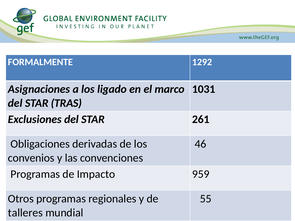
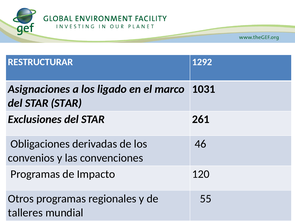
FORMALMENTE: FORMALMENTE -> RESTRUCTURAR (40, 62)
STAR TRAS: TRAS -> STAR (66, 103)
959: 959 -> 120 (201, 174)
